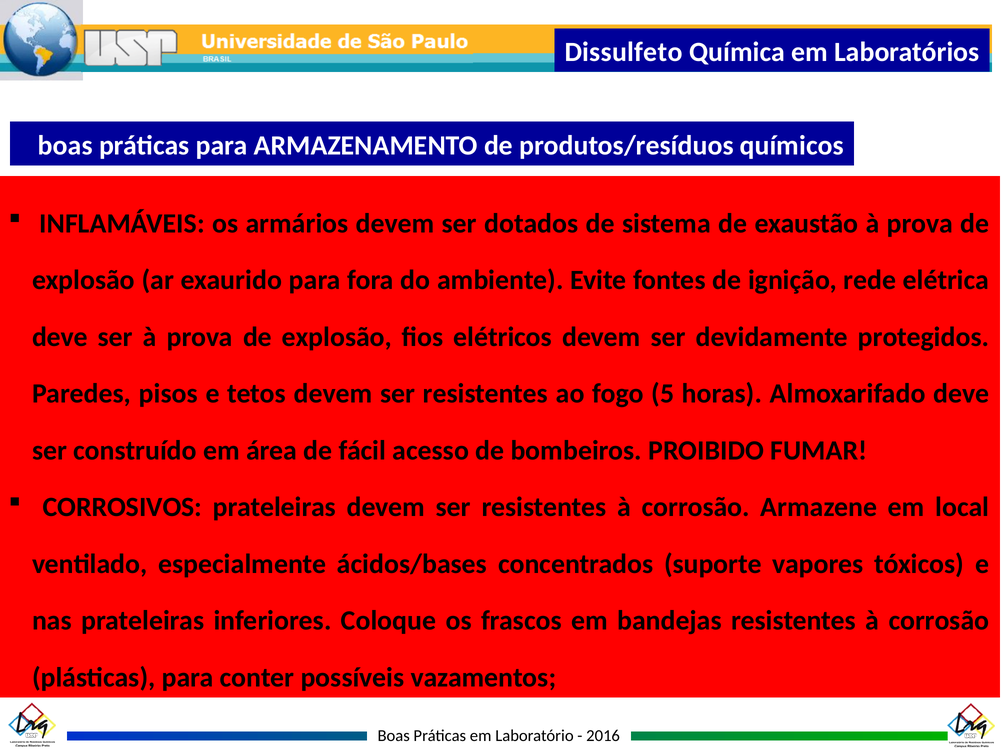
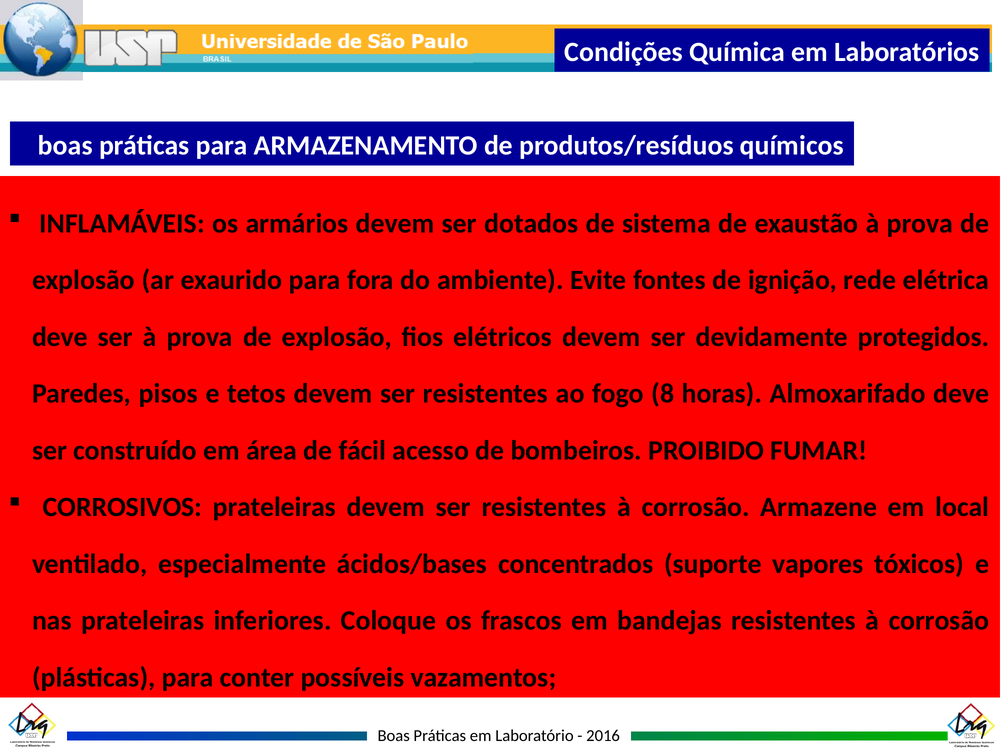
Dissulfeto: Dissulfeto -> Condições (624, 52)
5: 5 -> 8 (663, 394)
